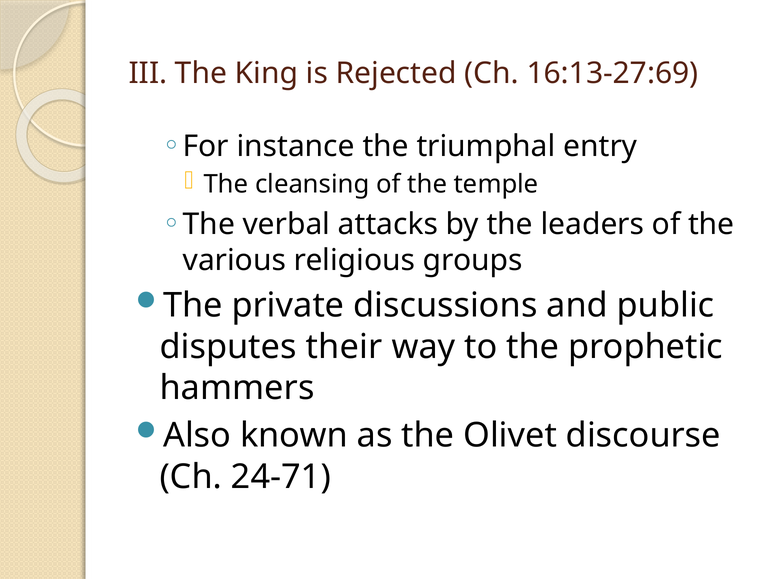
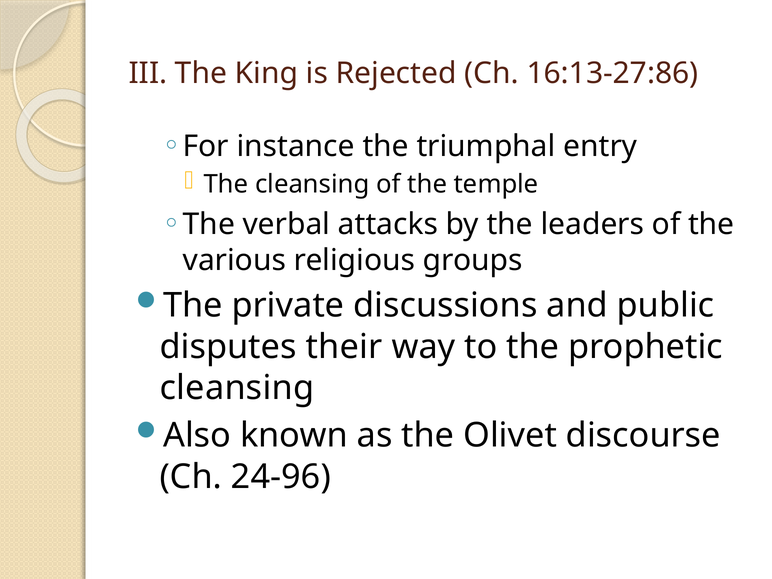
16:13-27:69: 16:13-27:69 -> 16:13-27:86 (613, 73)
hammers: hammers -> cleansing (237, 388)
24-71: 24-71 -> 24-96 (281, 477)
